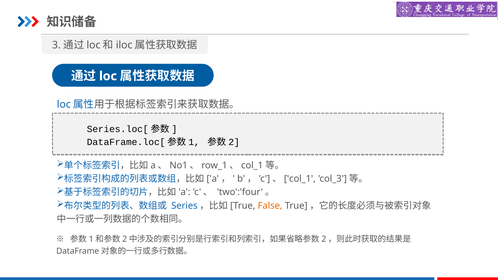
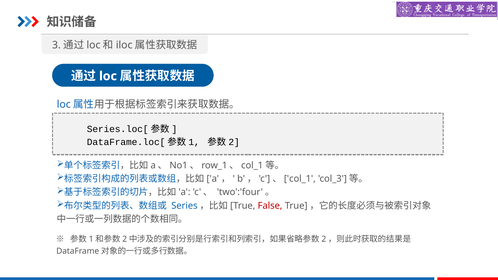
False colour: orange -> red (270, 206)
